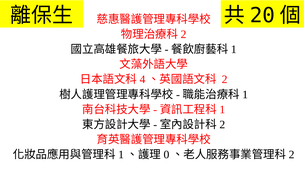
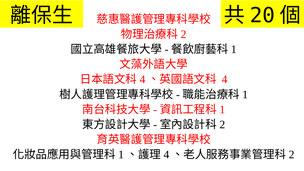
2: 2 -> 4 (225, 79)
0: 0 -> 4 (166, 155)
